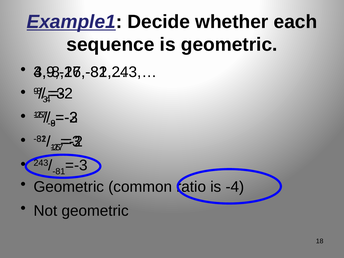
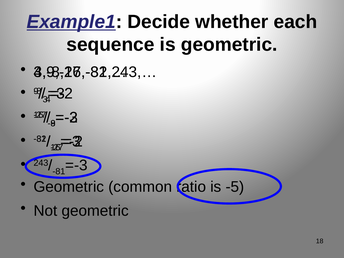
-4: -4 -> -5 (235, 187)
